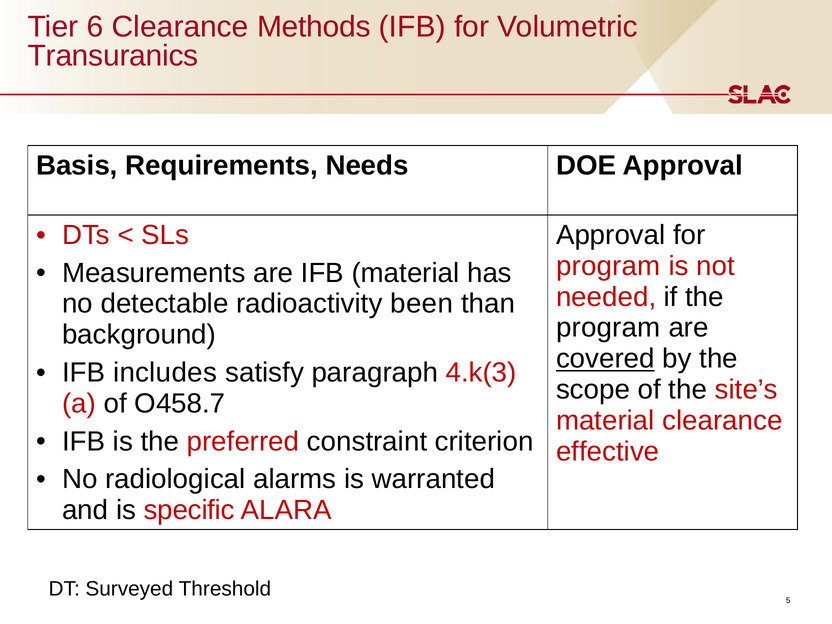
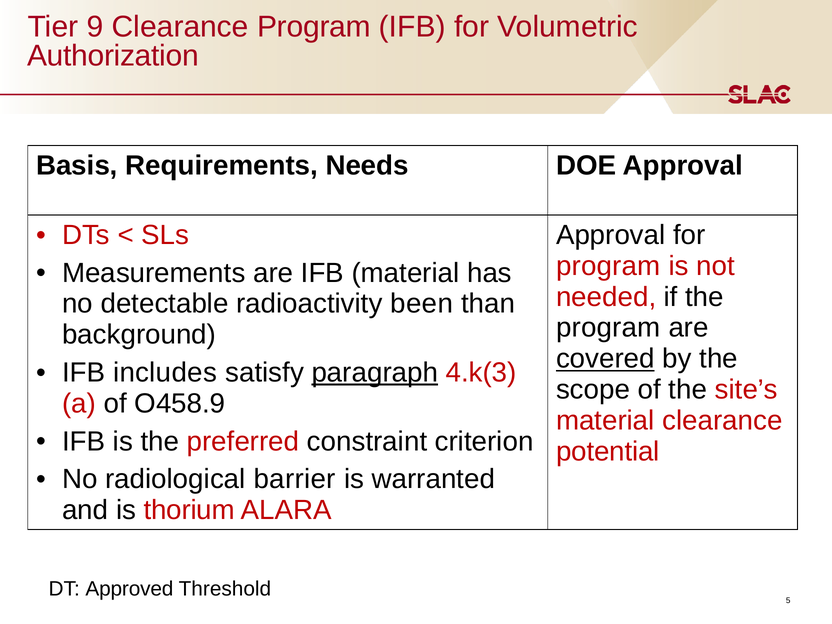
6: 6 -> 9 (95, 27)
Clearance Methods: Methods -> Program (314, 27)
Transuranics: Transuranics -> Authorization (113, 56)
paragraph underline: none -> present (375, 373)
O458.7: O458.7 -> O458.9 (180, 404)
effective: effective -> potential (608, 451)
alarms: alarms -> barrier (295, 479)
specific: specific -> thorium (189, 510)
Surveyed: Surveyed -> Approved (129, 589)
